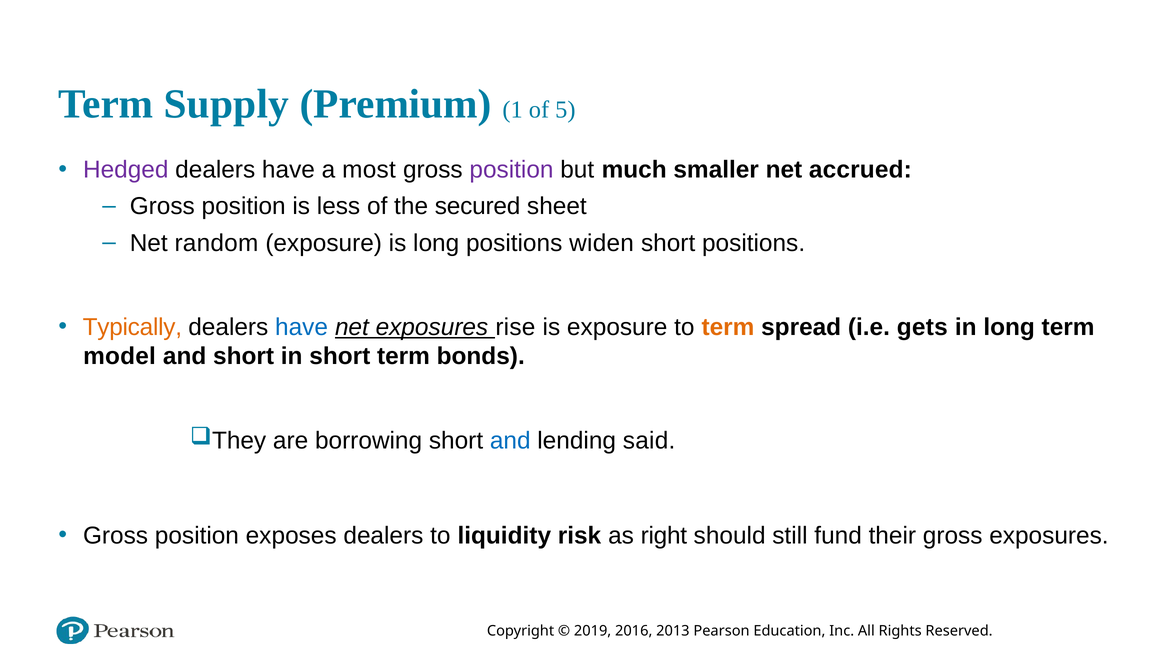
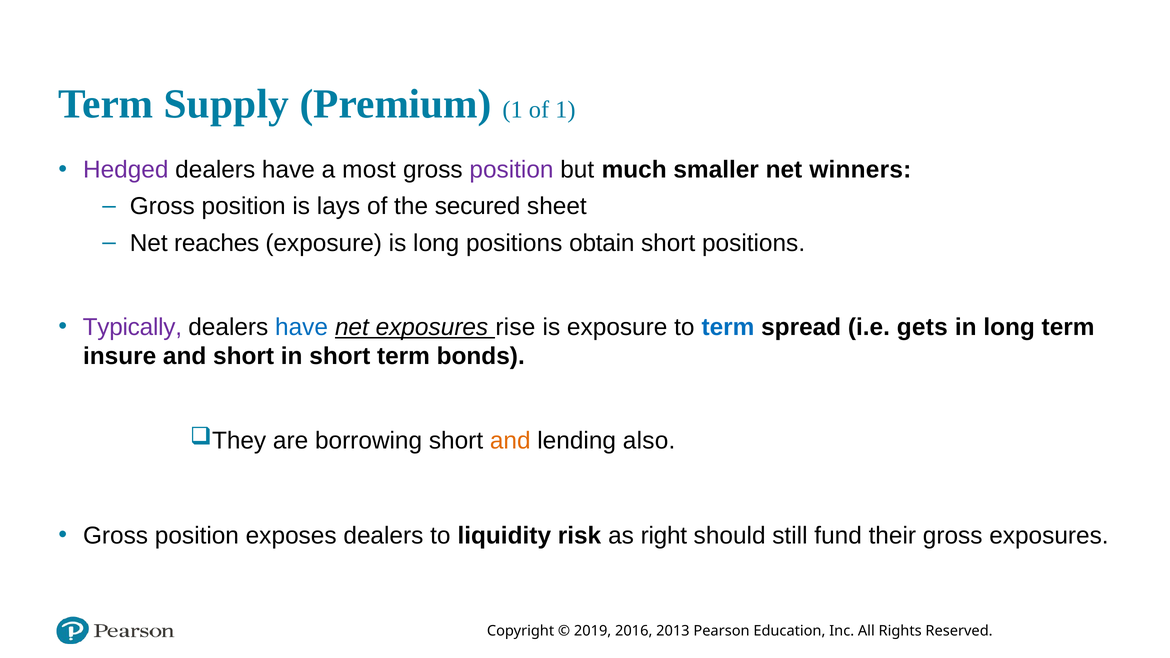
of 5: 5 -> 1 (565, 110)
accrued: accrued -> winners (860, 170)
less: less -> lays (339, 206)
random: random -> reaches (217, 243)
widen: widen -> obtain (602, 243)
Typically colour: orange -> purple (132, 327)
term colour: orange -> blue (728, 327)
model: model -> insure (120, 356)
and colour: blue -> orange (510, 441)
said: said -> also (649, 441)
